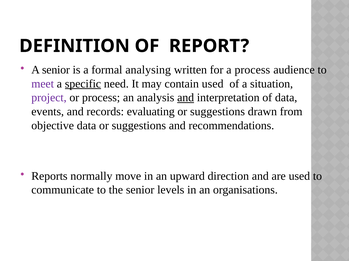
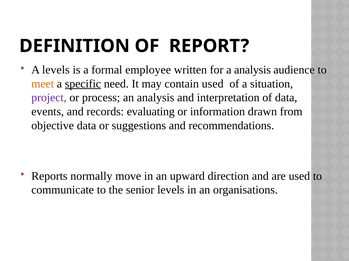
A senior: senior -> levels (56, 70)
analysing: analysing -> employee (148, 70)
a process: process -> analysis (252, 70)
meet colour: purple -> orange (43, 84)
and underline: present -> none (186, 98)
suggestions: suggestions -> information (218, 112)
